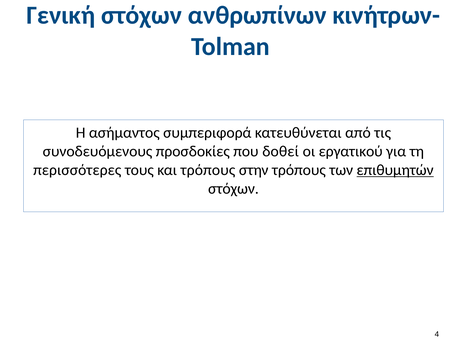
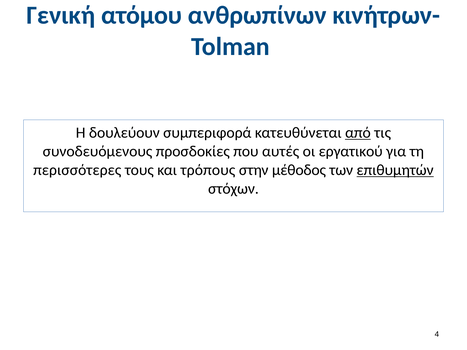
Γενική στόχων: στόχων -> ατόμου (142, 15)
ασήμαντος: ασήμαντος -> δουλεύουν (124, 133)
από underline: none -> present (358, 133)
δοθεί: δοθεί -> αυτές (281, 151)
στην τρόπους: τρόπους -> μέθοδος (299, 170)
